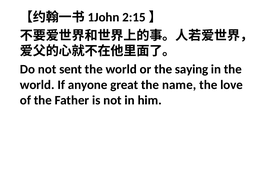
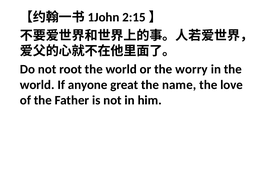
sent: sent -> root (71, 69)
saying: saying -> worry (191, 69)
